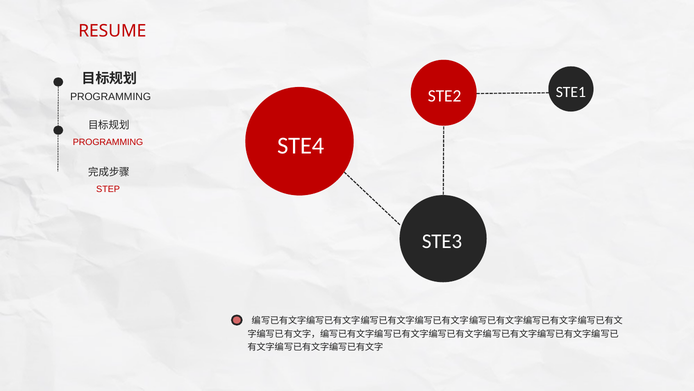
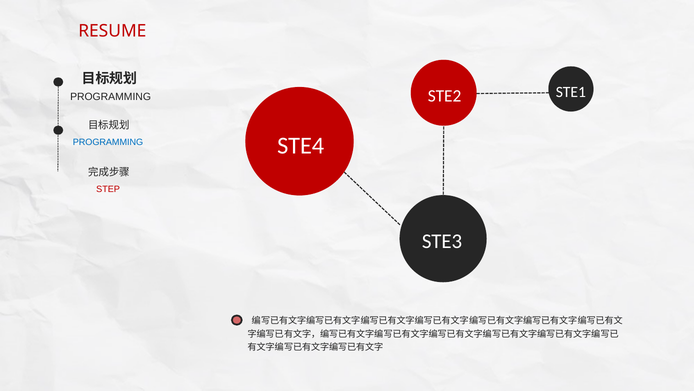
PROGRAMMING colour: red -> blue (108, 142)
